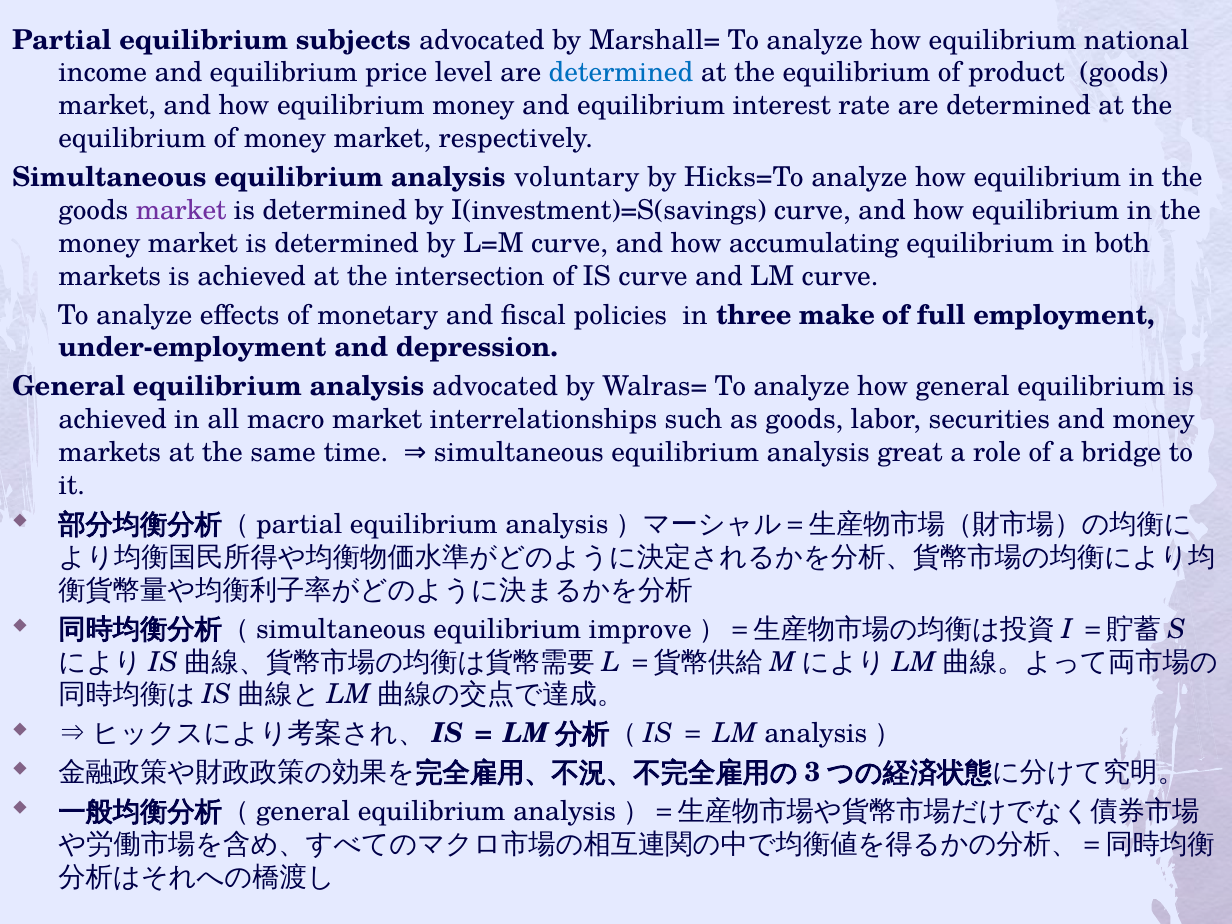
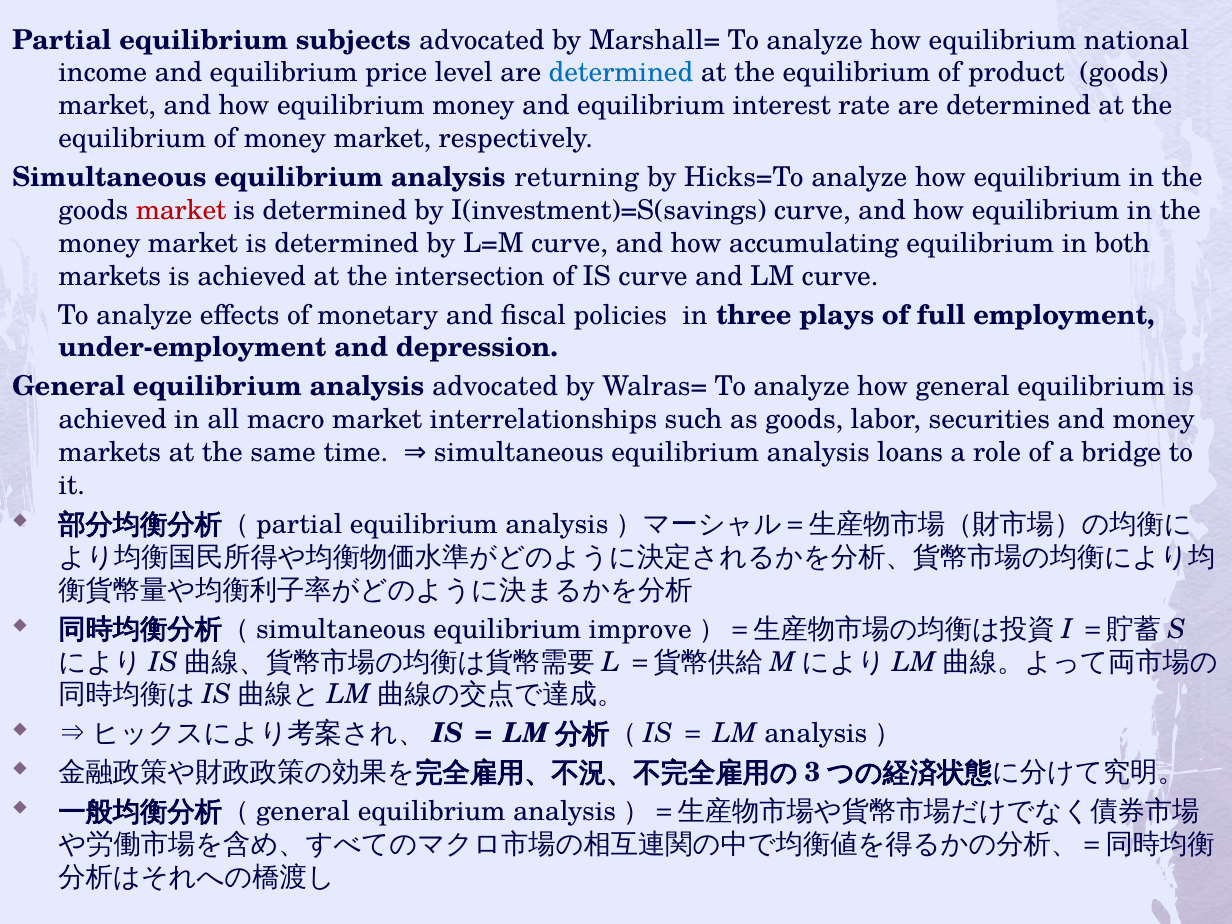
voluntary: voluntary -> returning (577, 178)
market colour: purple -> red (181, 210)
make: make -> plays (837, 315)
great: great -> loans (910, 453)
